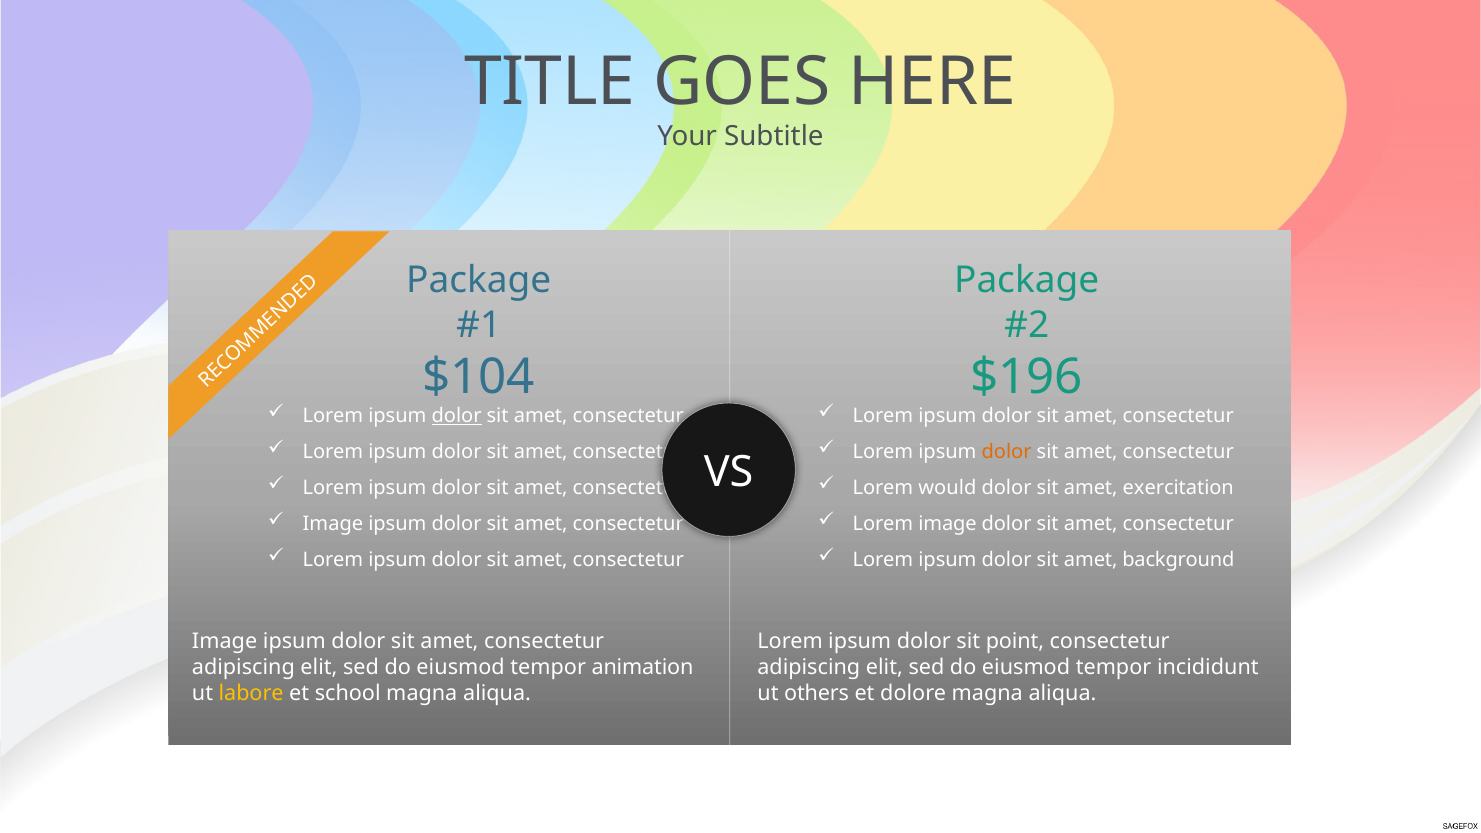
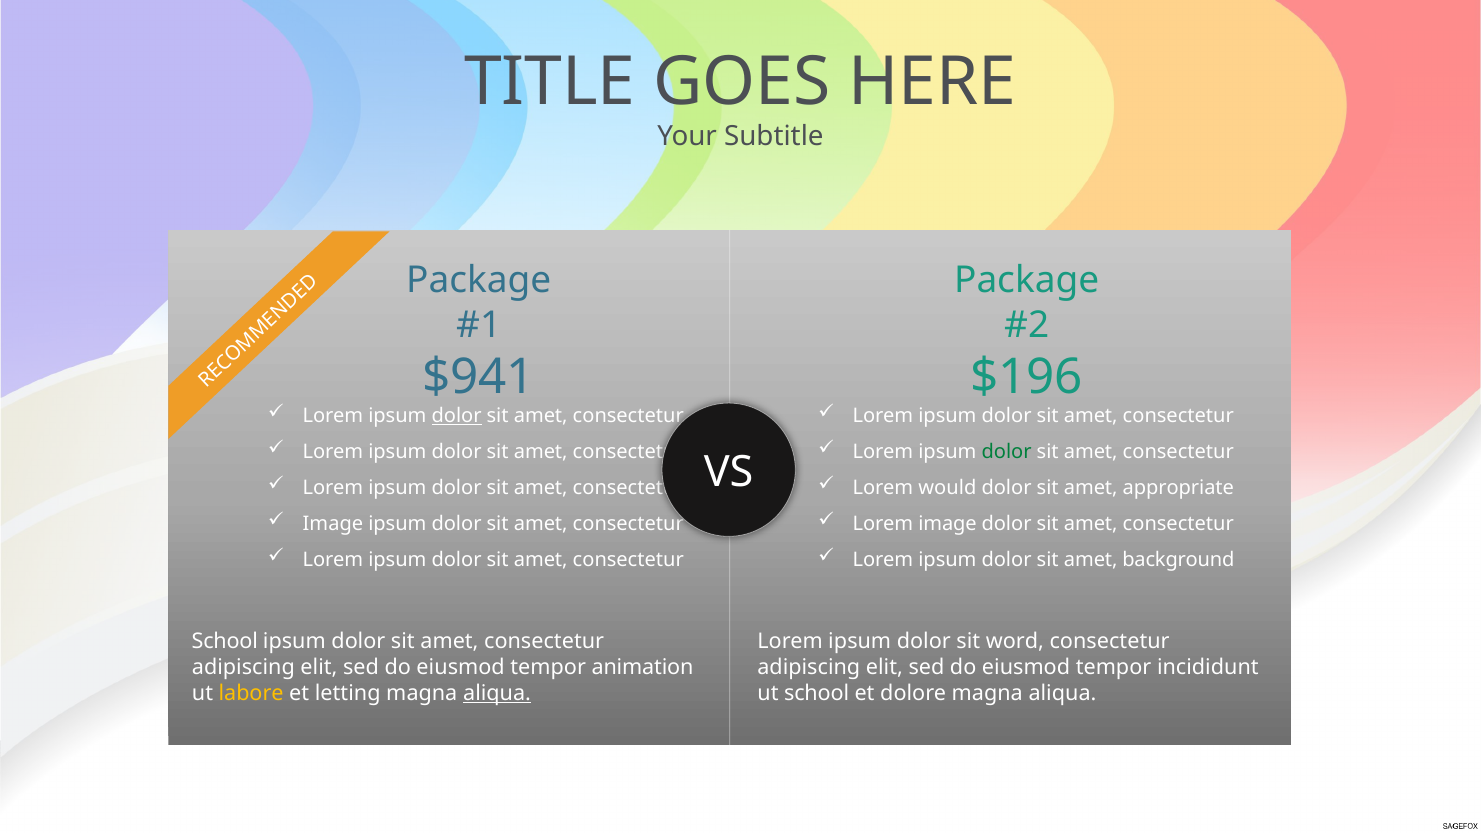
$104: $104 -> $941 (479, 378)
dolor colour: orange -> green (1007, 452)
exercitation: exercitation -> appropriate (1178, 488)
Image: Image -> School (225, 641)
point: point -> word (1015, 641)
school: school -> letting (348, 693)
aliqua underline: none -> present (497, 693)
ut others: others -> school (817, 693)
